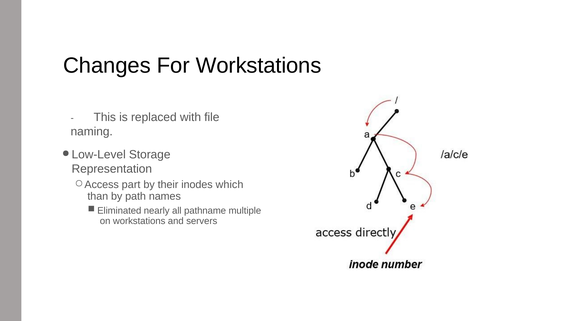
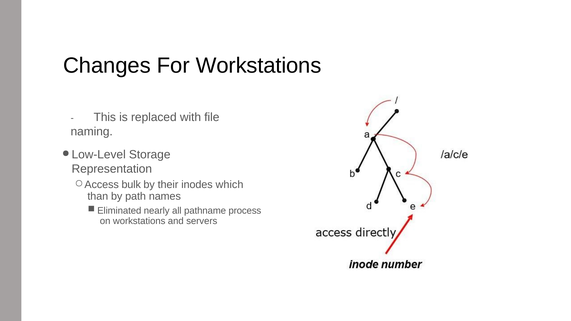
part: part -> bulk (131, 185)
multiple: multiple -> process (245, 211)
